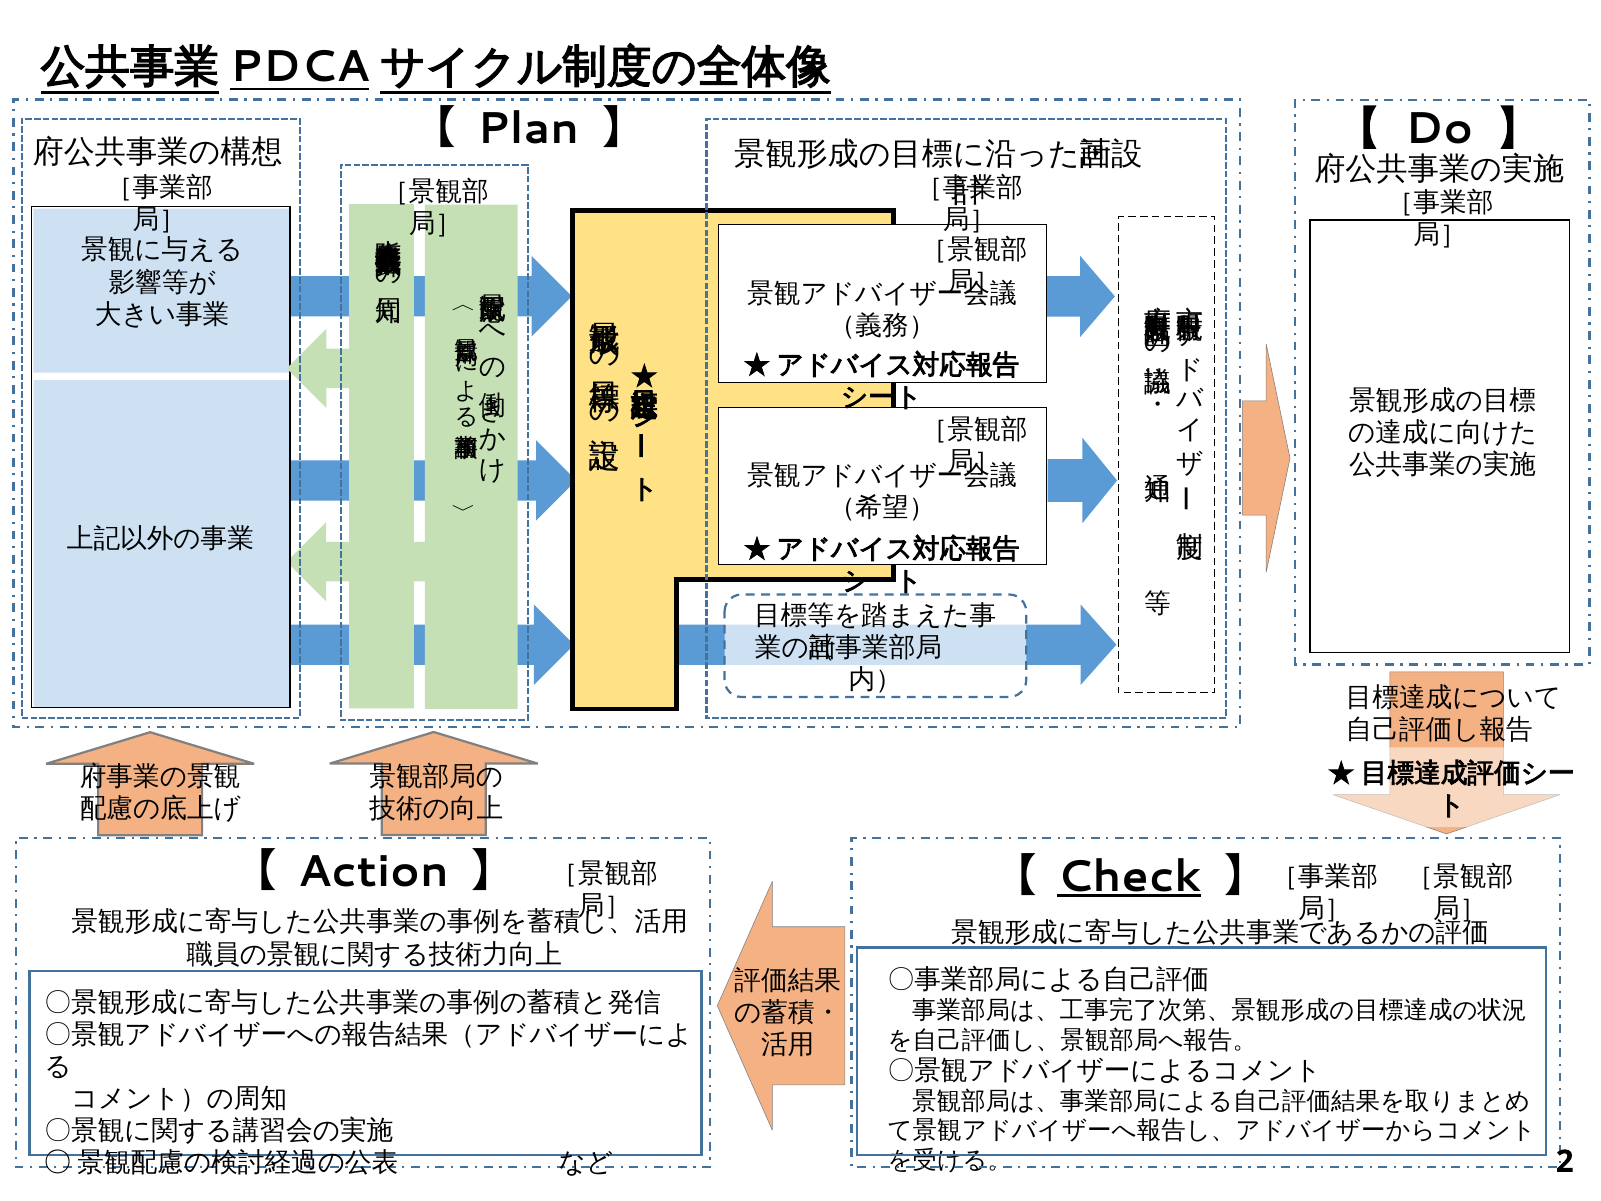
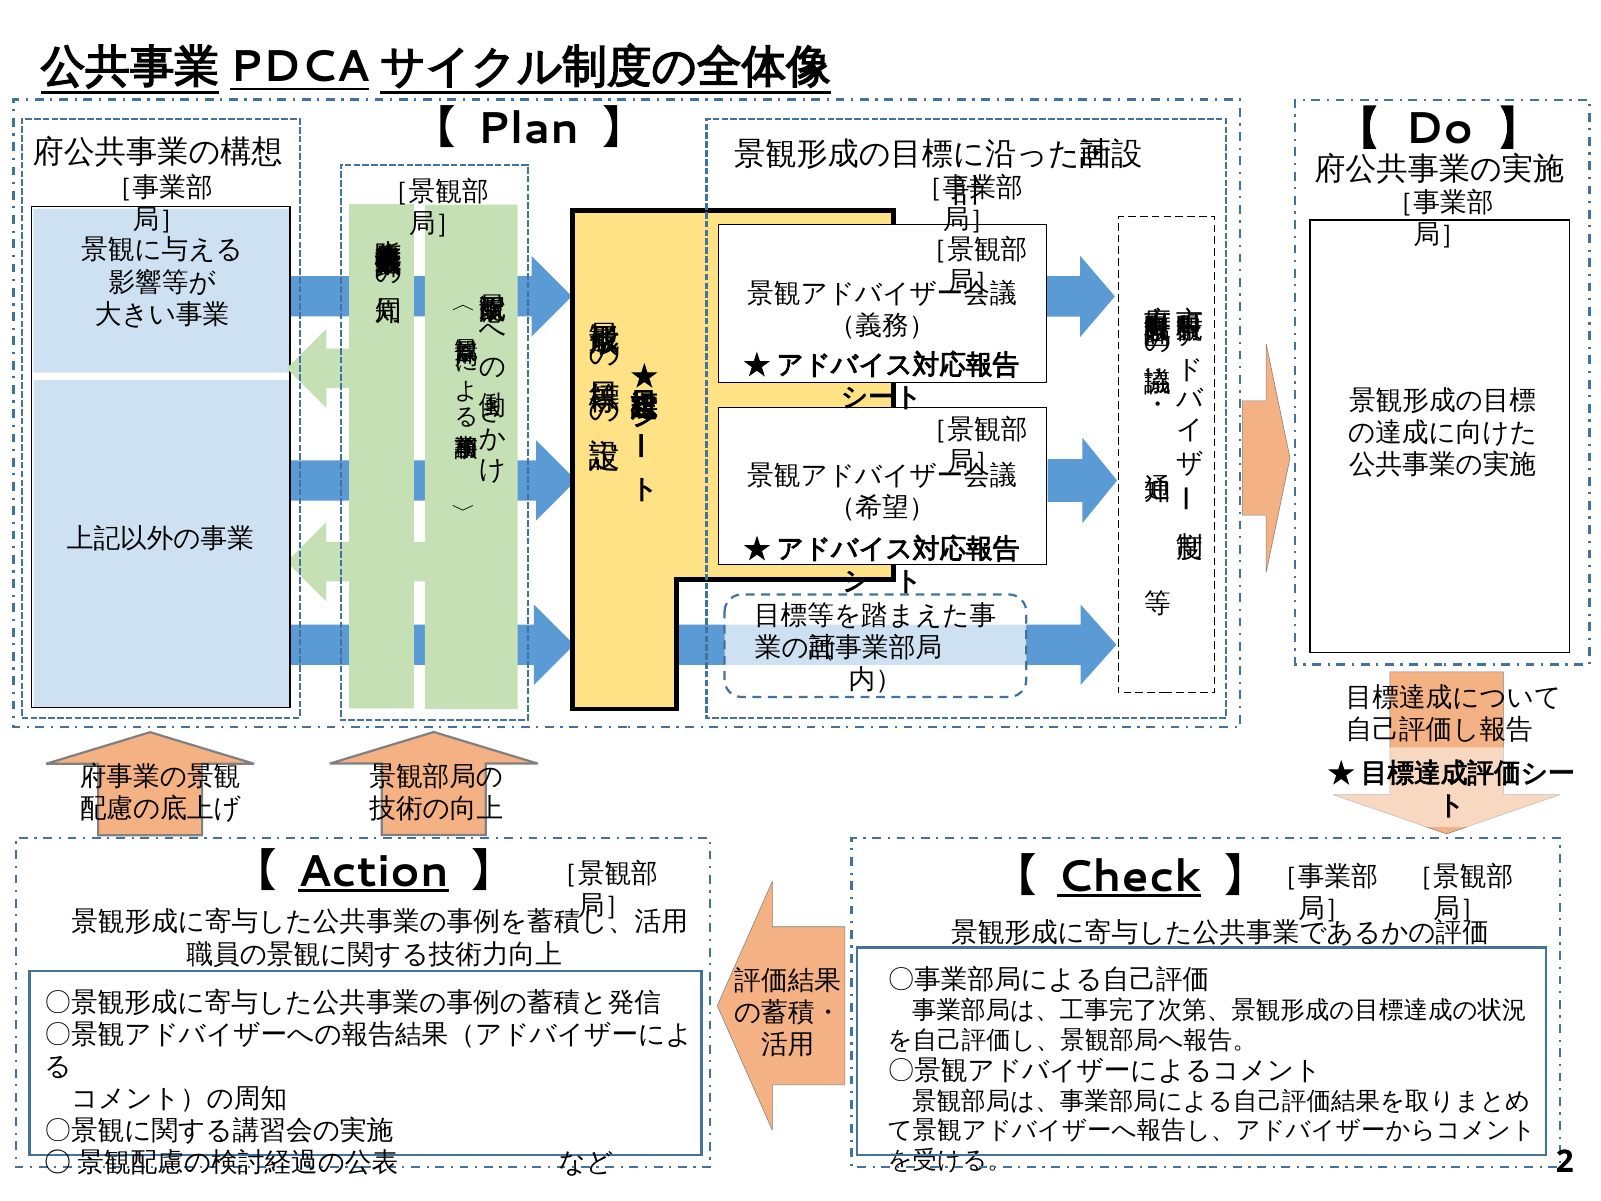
Action underline: none -> present (373, 871)
